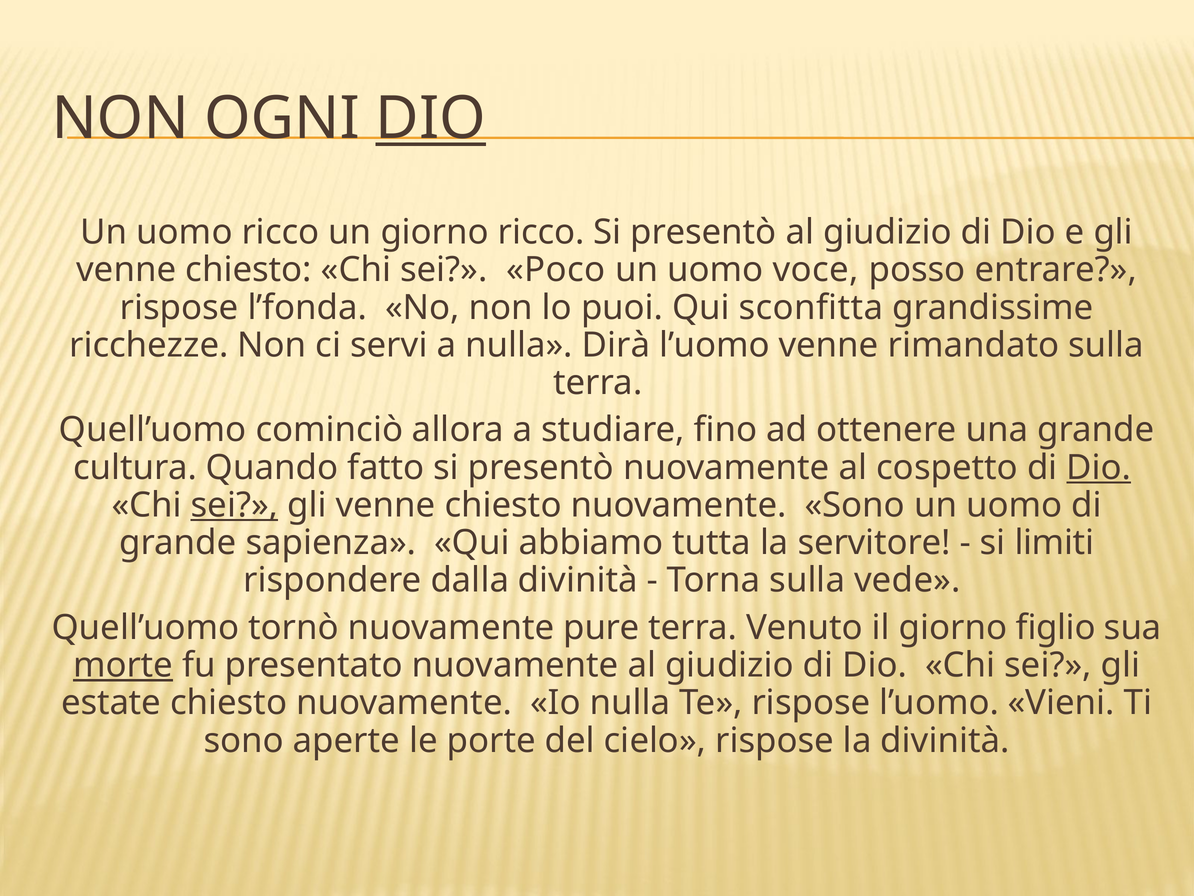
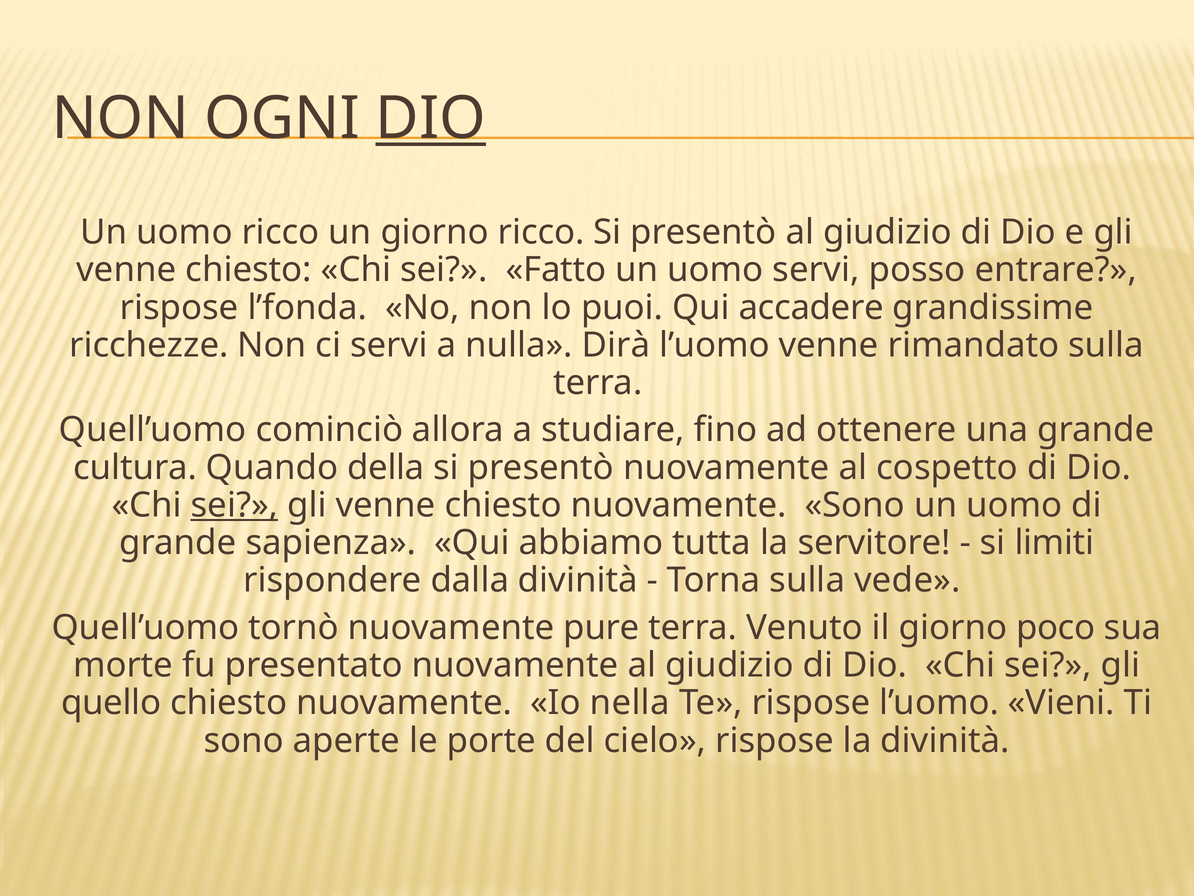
Poco: Poco -> Fatto (556, 270)
uomo voce: voce -> servi (816, 270)
sconfitta: sconfitta -> accadere (811, 307)
fatto: fatto -> della (386, 467)
Dio underline: present -> none (1099, 467)
figlio: figlio -> poco (1056, 627)
morte underline: present -> none (123, 665)
estate: estate -> quello (111, 703)
Io nulla: nulla -> nella (630, 703)
